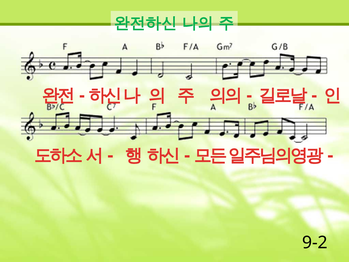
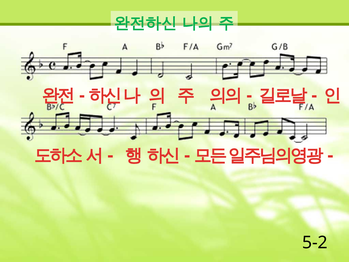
9-2: 9-2 -> 5-2 (315, 242)
